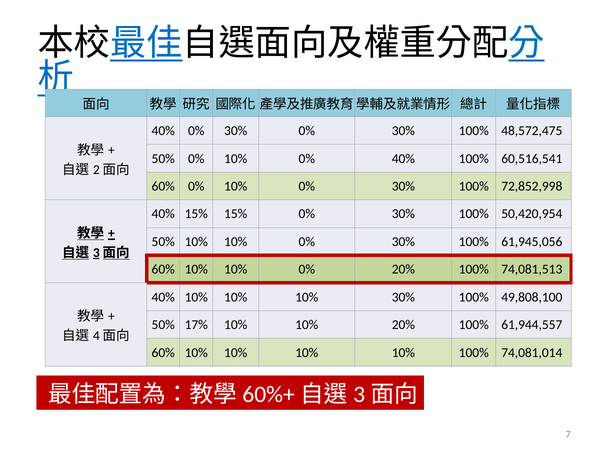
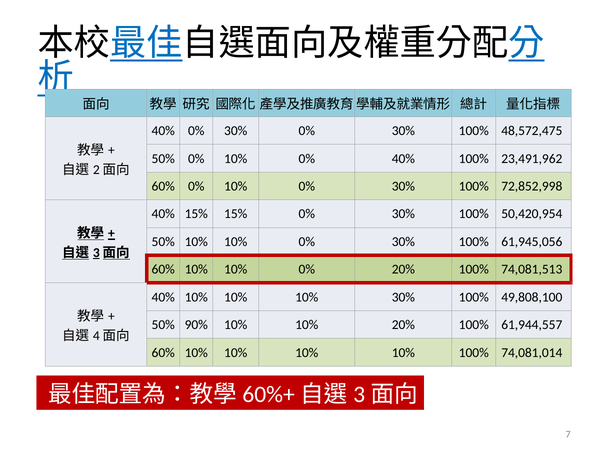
60,516,541: 60,516,541 -> 23,491,962 (532, 159)
17%: 17% -> 90% (196, 325)
